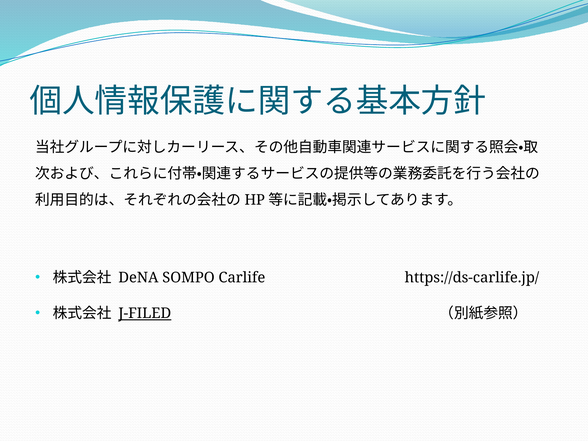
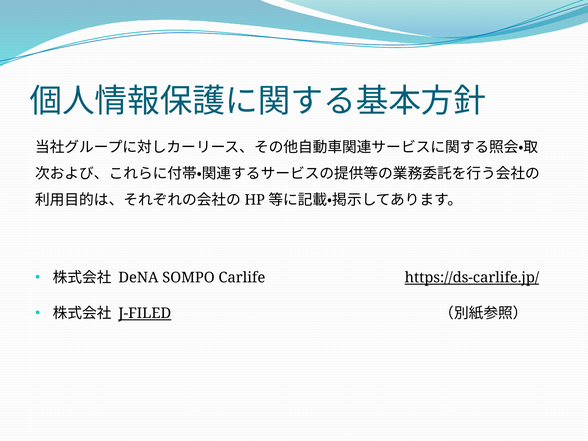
https://ds-carlife.jp/ underline: none -> present (472, 278)
